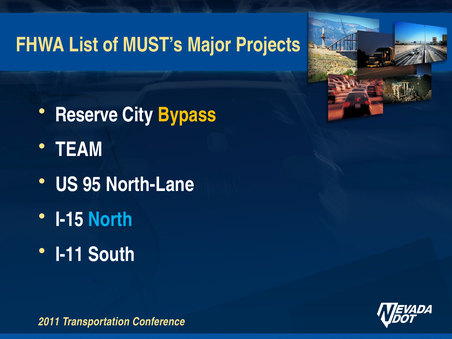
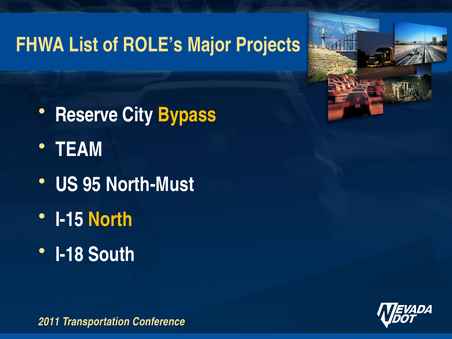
MUST’s: MUST’s -> ROLE’s (153, 45)
North-Lane: North-Lane -> North-Must (150, 185)
North colour: light blue -> yellow (110, 220)
I-11: I-11 -> I-18 (70, 255)
